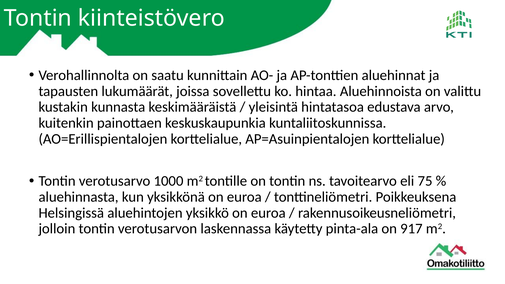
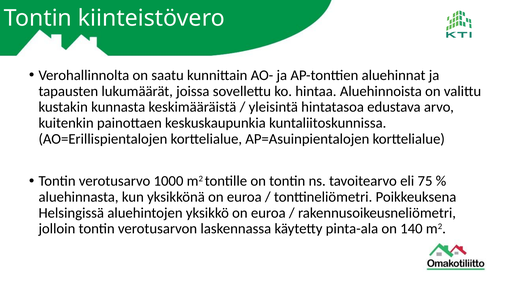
917: 917 -> 140 (411, 229)
